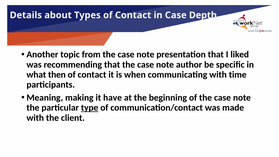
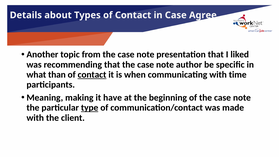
Depth: Depth -> Agree (203, 15)
then: then -> than (57, 75)
contact underline: none -> present (92, 75)
